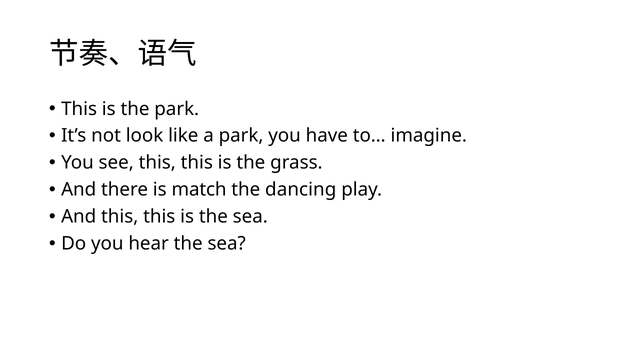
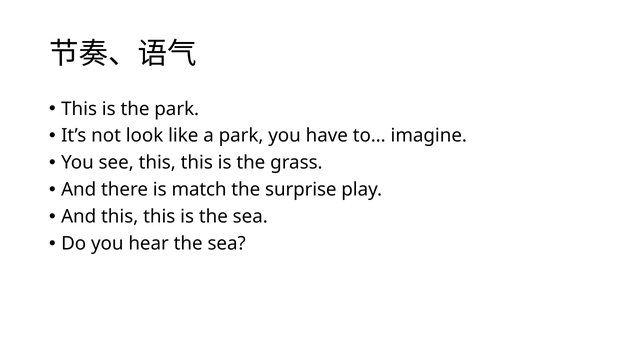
dancing: dancing -> surprise (301, 190)
